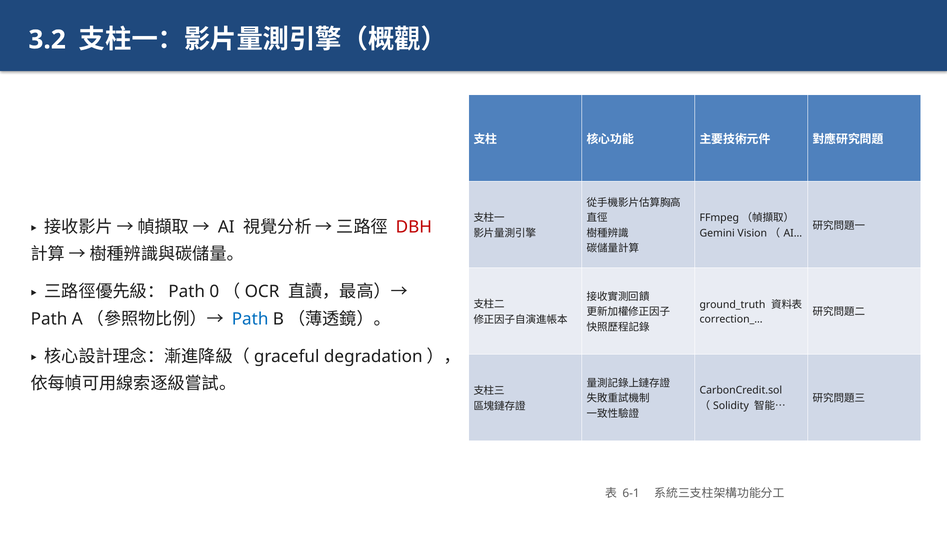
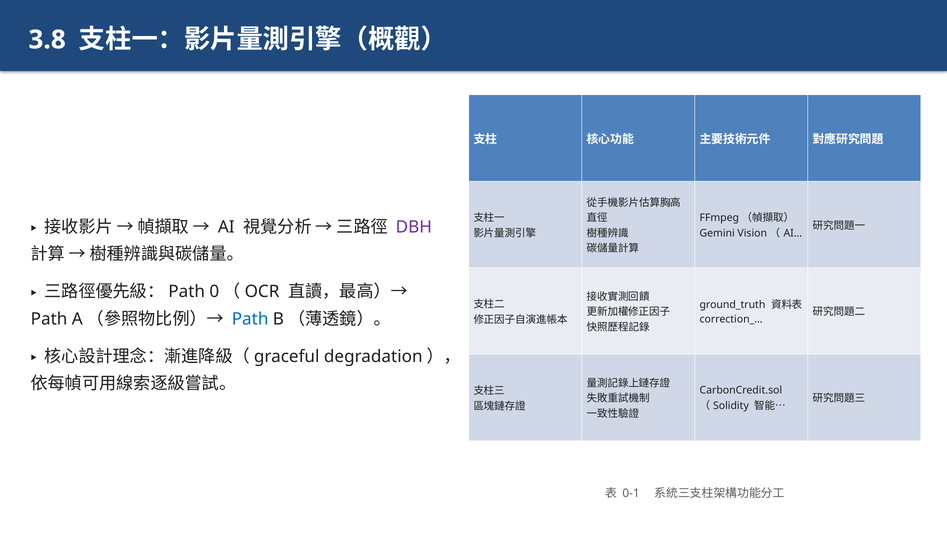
3.2: 3.2 -> 3.8 (47, 40)
DBH colour: red -> purple (414, 227)
6-1: 6-1 -> 0-1 (631, 493)
